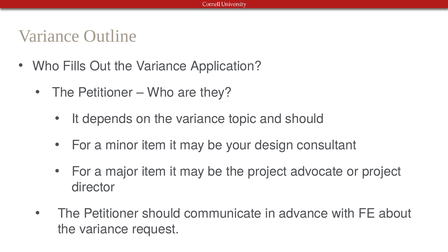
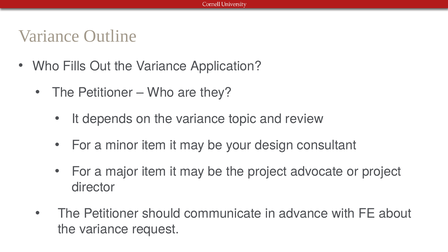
and should: should -> review (305, 119)
